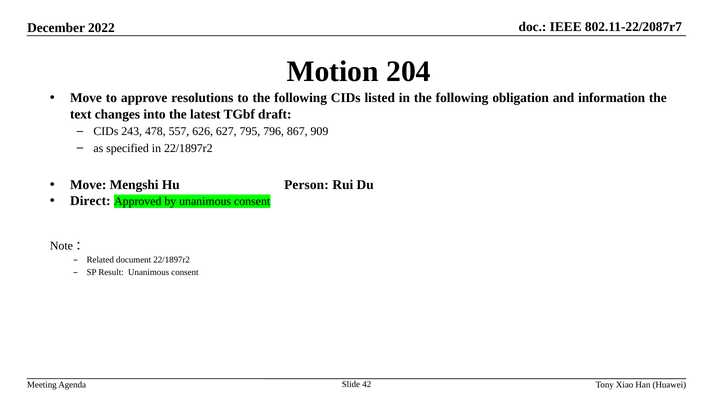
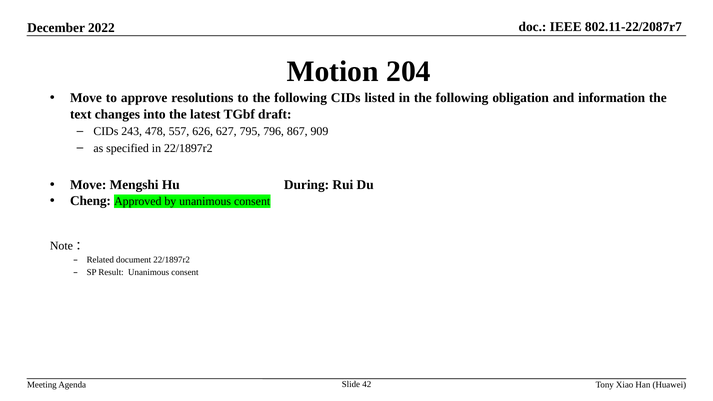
Person: Person -> During (307, 185)
Direct: Direct -> Cheng (90, 201)
